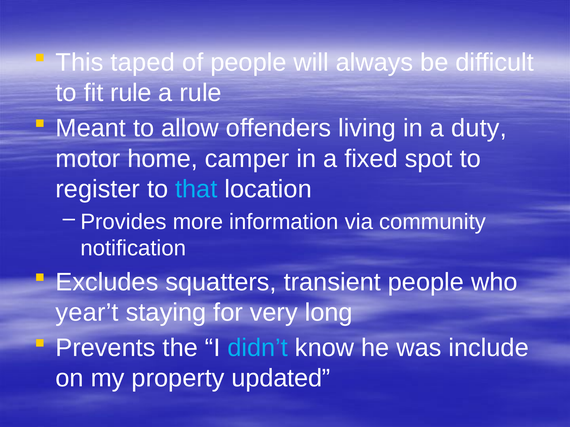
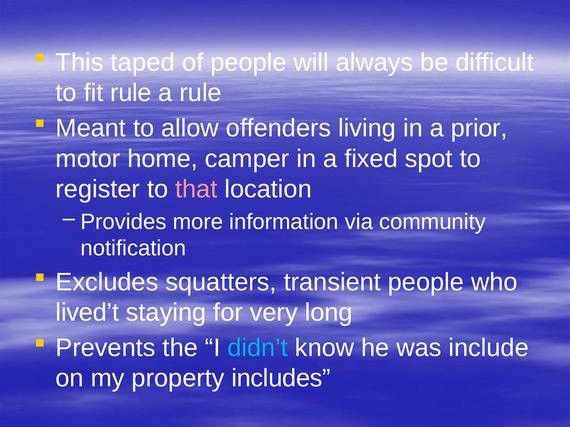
duty: duty -> prior (479, 128)
that colour: light blue -> pink (196, 189)
year’t: year’t -> lived’t (87, 313)
updated: updated -> includes (281, 379)
